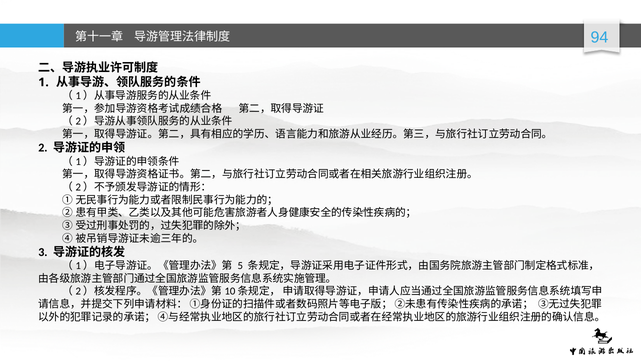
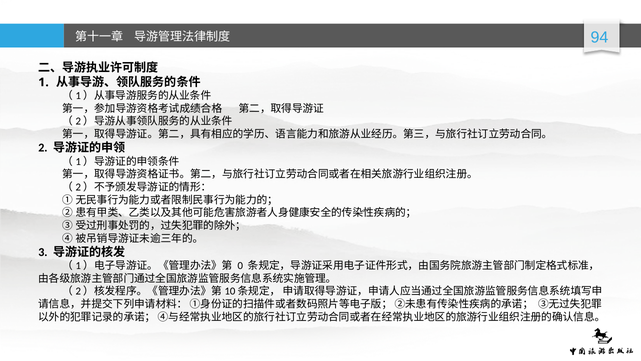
5: 5 -> 0 (240, 265)
